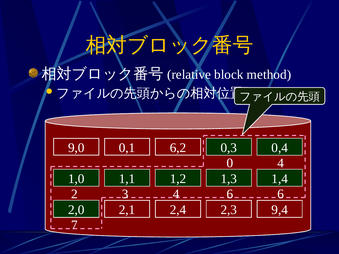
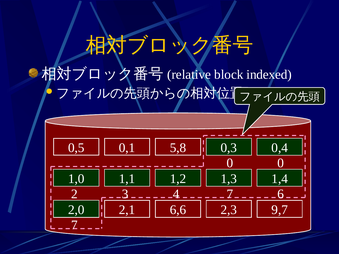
method: method -> indexed (269, 75)
9,0: 9,0 -> 0,5 (76, 148)
6,2: 6,2 -> 5,8 (178, 148)
0 4: 4 -> 0 (281, 163)
4 6: 6 -> 7 (230, 194)
2,4: 2,4 -> 6,6 (178, 210)
9,4: 9,4 -> 9,7 (280, 210)
